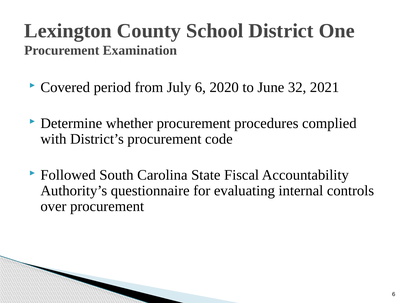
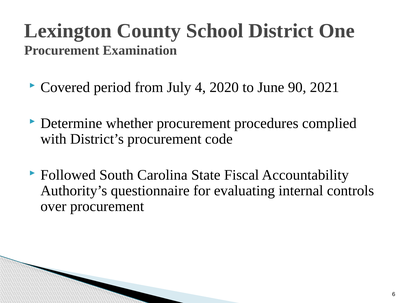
July 6: 6 -> 4 (200, 87)
32: 32 -> 90 (297, 87)
